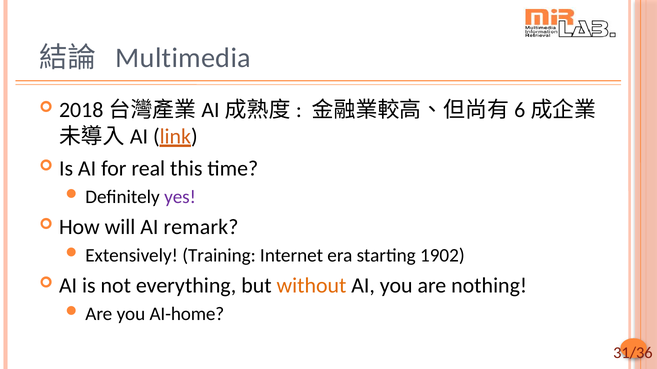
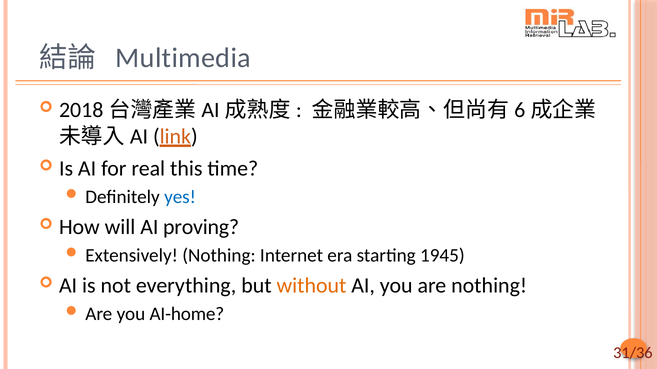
yes colour: purple -> blue (180, 197)
remark: remark -> proving (201, 227)
Extensively Training: Training -> Nothing (219, 256)
1902: 1902 -> 1945 (442, 256)
